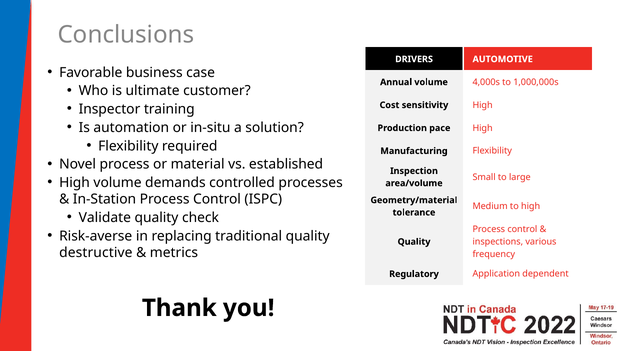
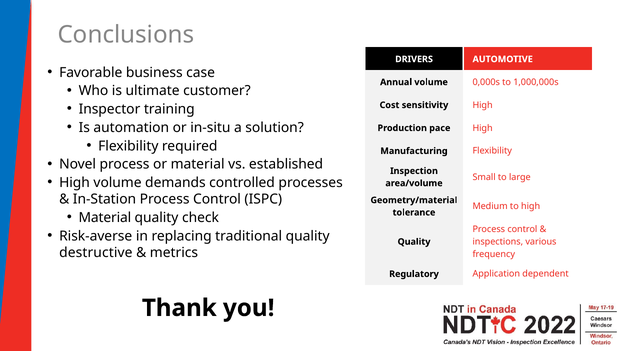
4,000s: 4,000s -> 0,000s (486, 82)
Validate: Validate -> Material (105, 217)
